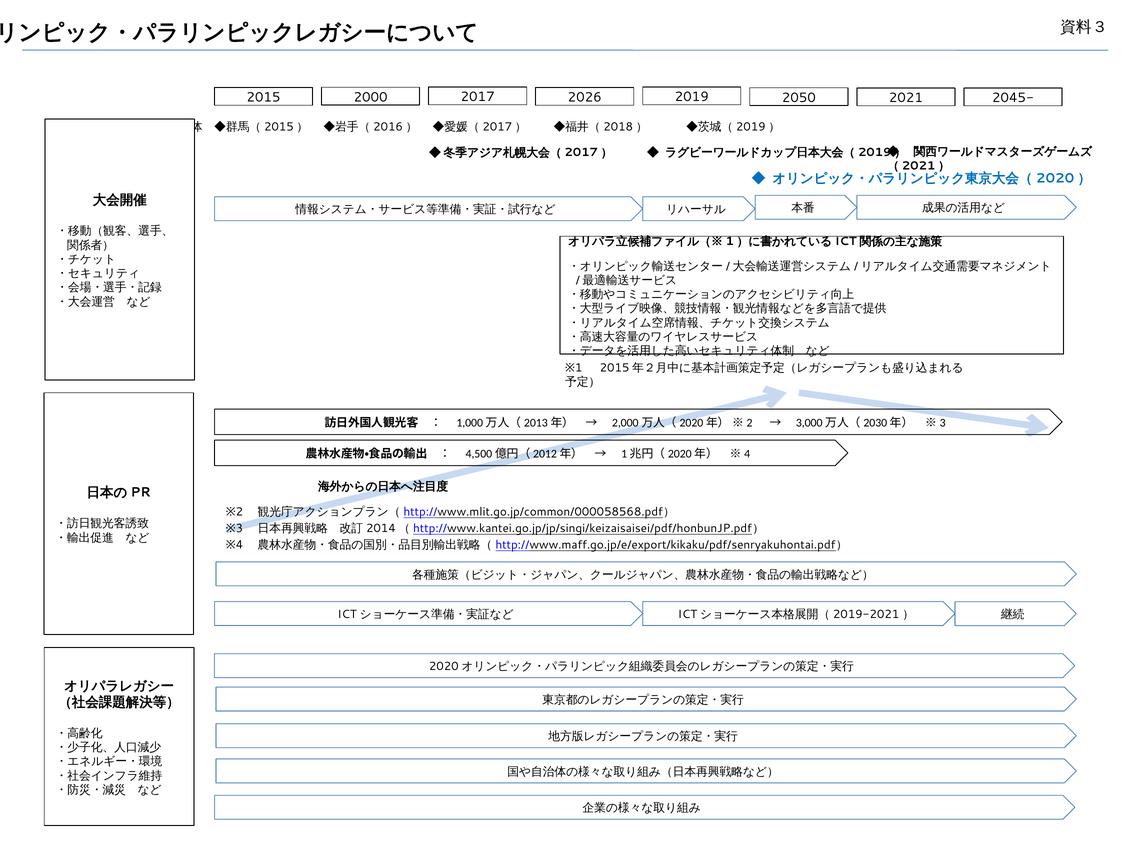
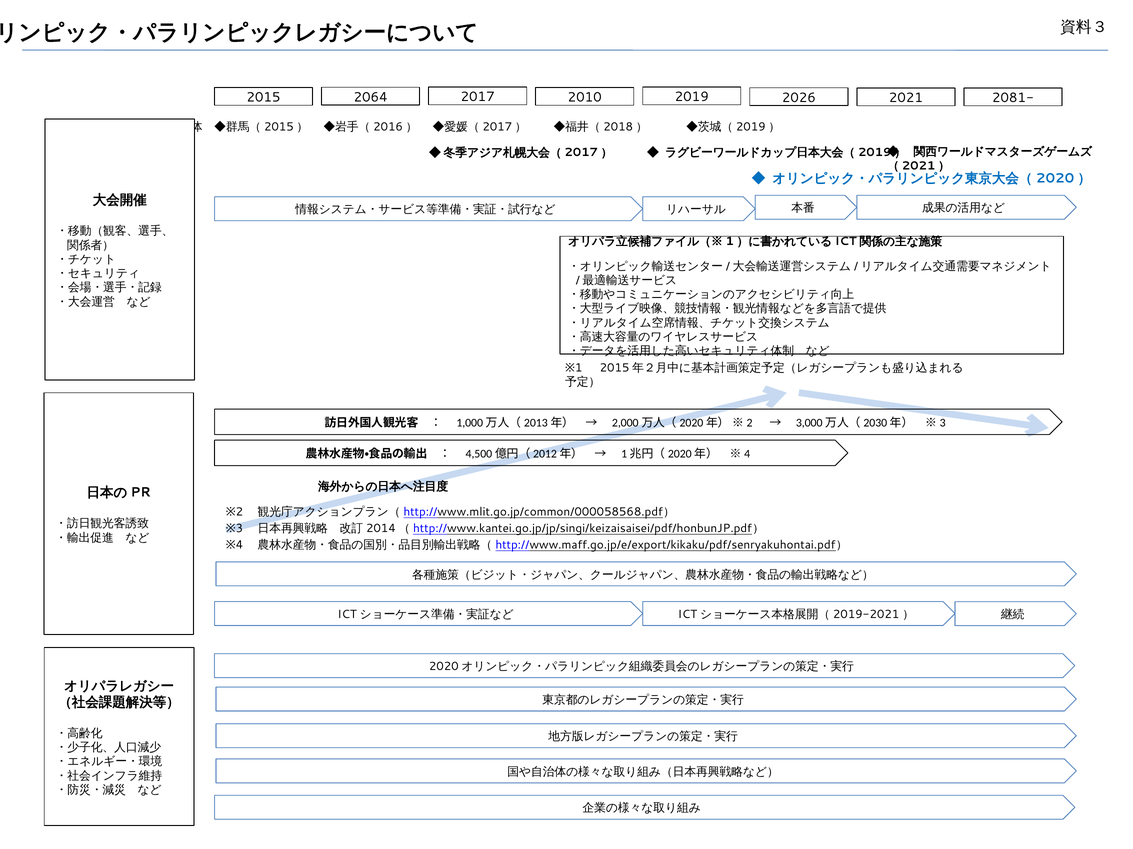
2000: 2000 -> 2064 (371, 97)
2026: 2026 -> 2010 (585, 97)
2050: 2050 -> 2026 (799, 98)
2045-: 2045- -> 2081- (1013, 98)
